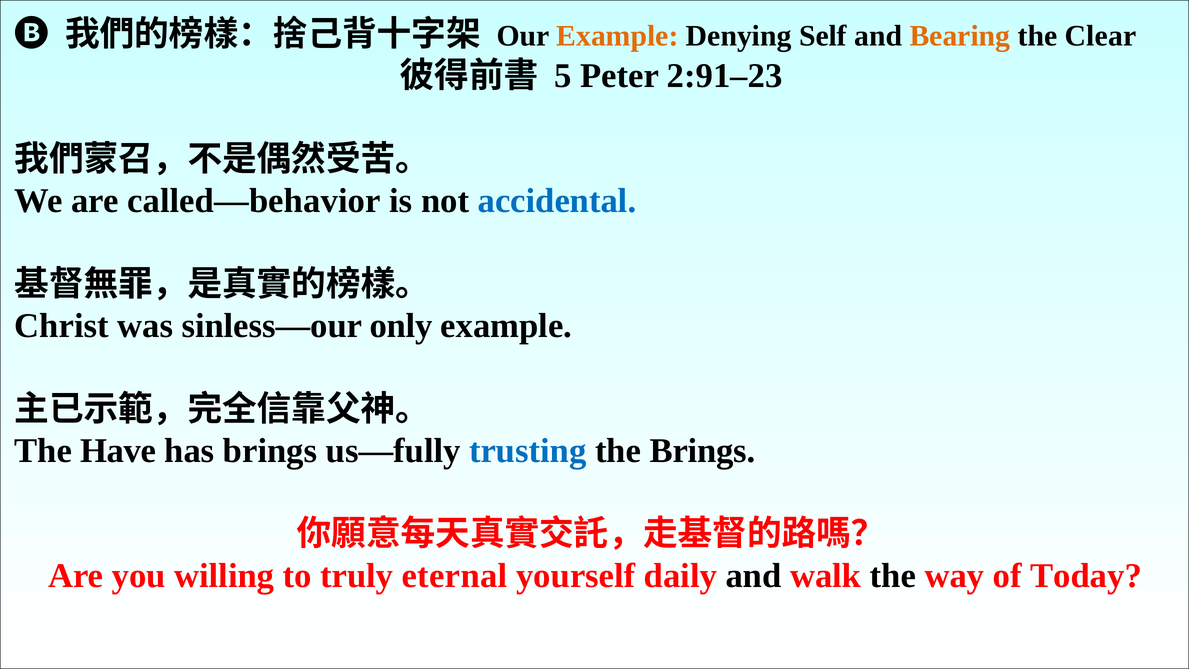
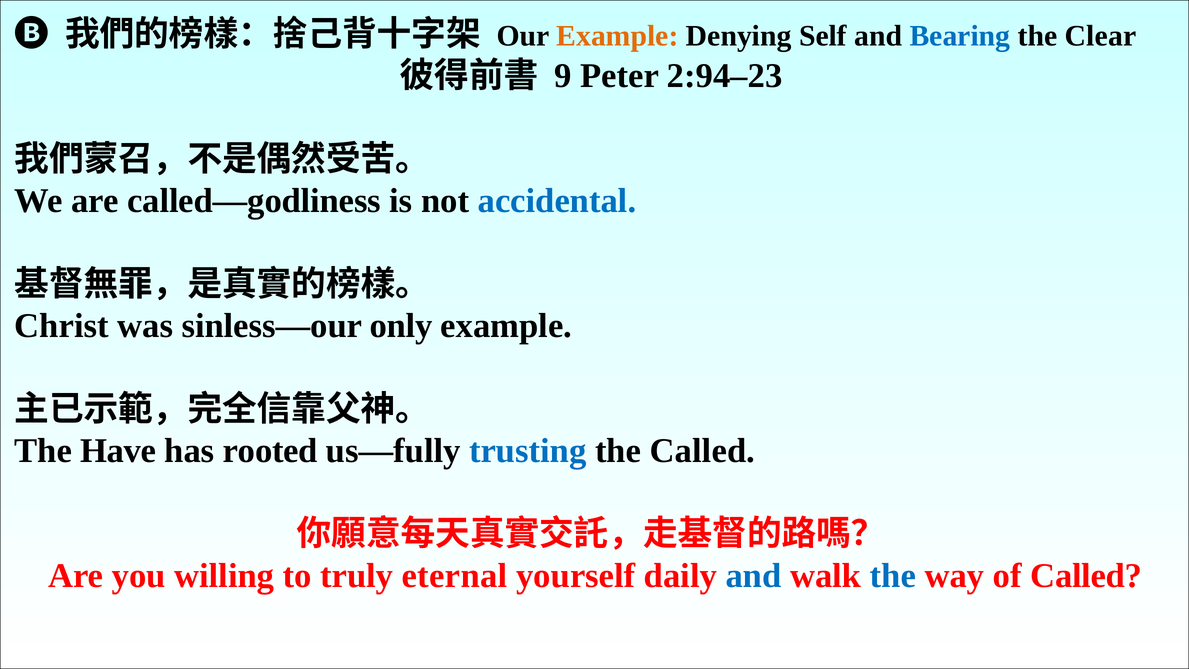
Bearing colour: orange -> blue (960, 36)
5: 5 -> 9 (563, 76)
2:91–23: 2:91–23 -> 2:94–23 (725, 76)
called—behavior: called—behavior -> called—godliness (254, 201)
has brings: brings -> rooted (270, 451)
the Brings: Brings -> Called (702, 451)
and colour: black -> blue (754, 576)
the colour: black -> blue (893, 576)
of Today: Today -> Called (1086, 576)
